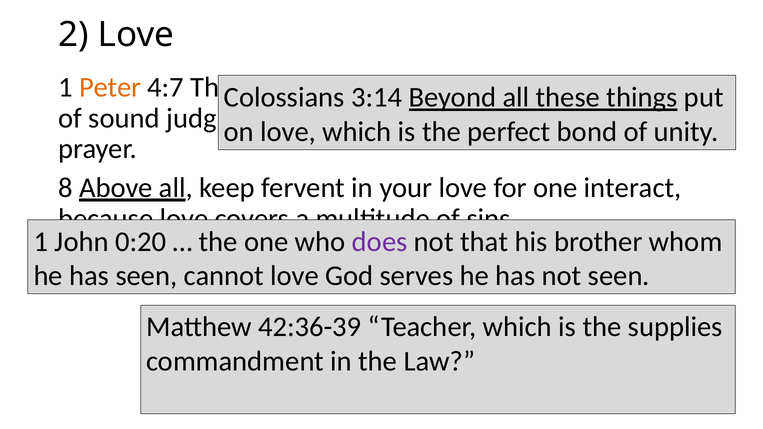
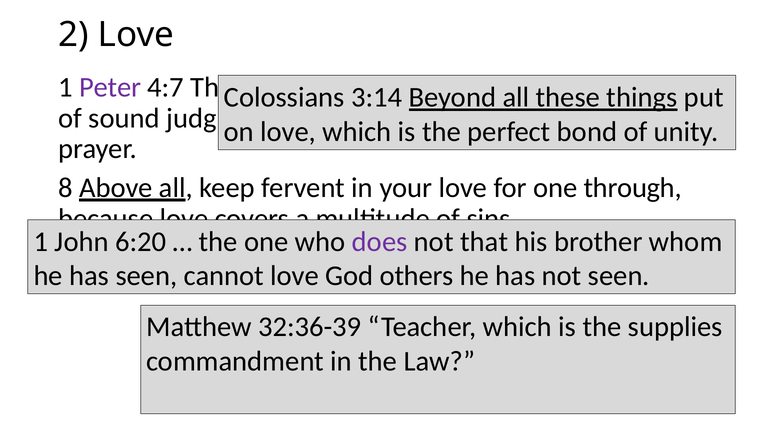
Peter colour: orange -> purple (110, 87)
interact: interact -> through (633, 188)
0:20: 0:20 -> 6:20 (141, 242)
serves: serves -> others (417, 276)
42:36-39: 42:36-39 -> 32:36-39 (310, 327)
